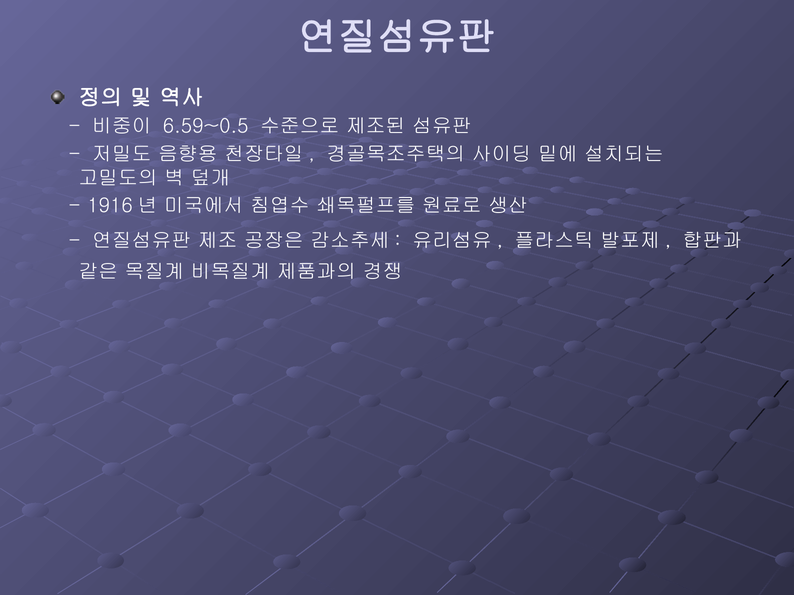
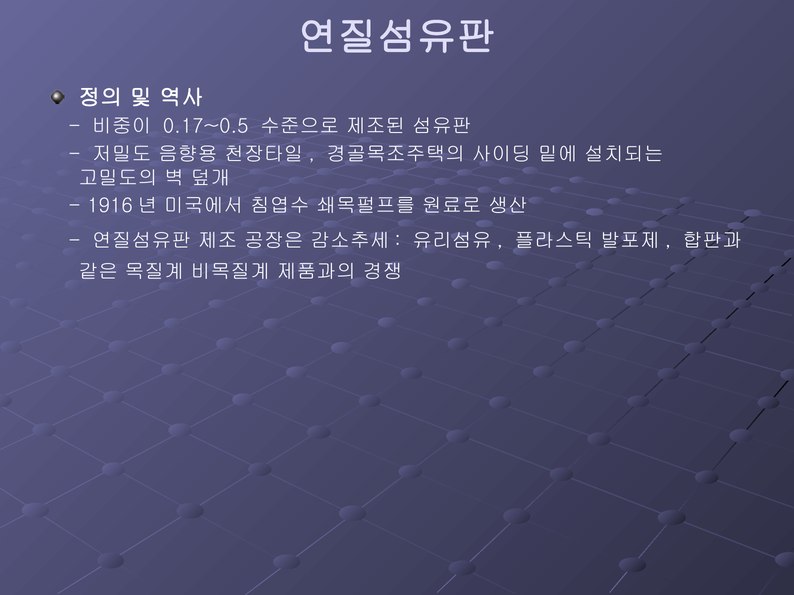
6.59~0.5: 6.59~0.5 -> 0.17~0.5 (206, 127)
